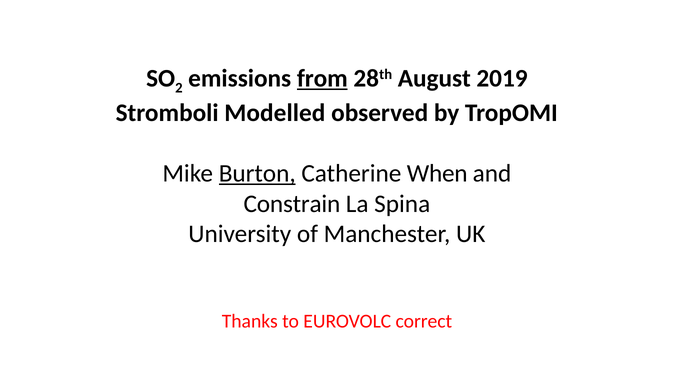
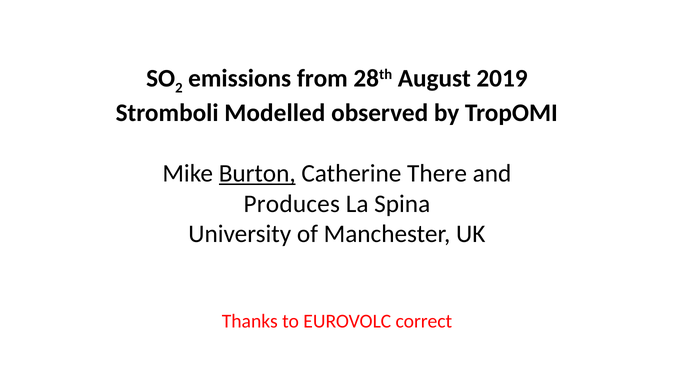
from underline: present -> none (322, 78)
When: When -> There (437, 174)
Constrain: Constrain -> Produces (292, 204)
